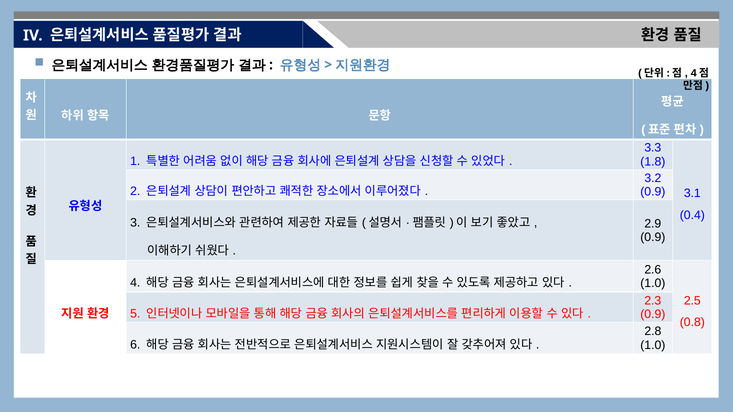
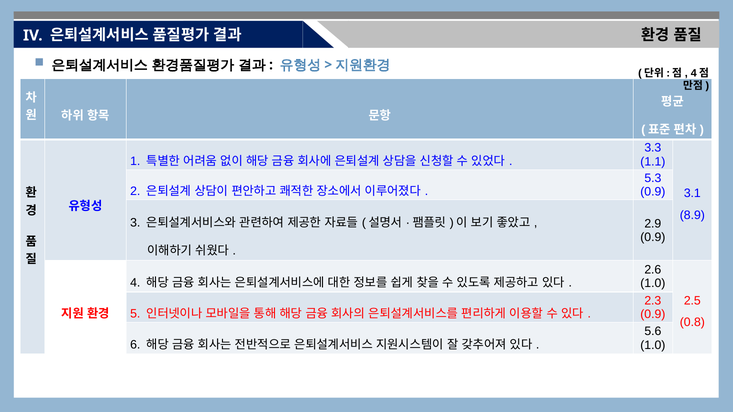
1.8: 1.8 -> 1.1 (653, 162)
3.2: 3.2 -> 5.3 (653, 178)
0.4: 0.4 -> 8.9 (692, 215)
2.8: 2.8 -> 5.6 (653, 332)
